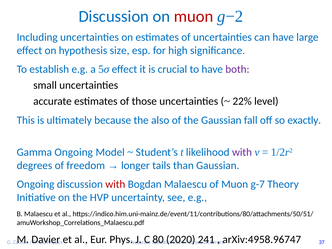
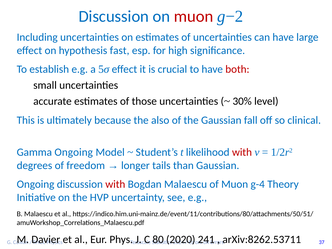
size: size -> fast (120, 50)
both colour: purple -> red (237, 69)
22%: 22% -> 30% (242, 101)
exactly: exactly -> clinical (304, 120)
with colour: purple -> red (242, 152)
g-7: g-7 -> g-4 (258, 184)
arXiv:4958.96747: arXiv:4958.96747 -> arXiv:8262.53711 (262, 240)
